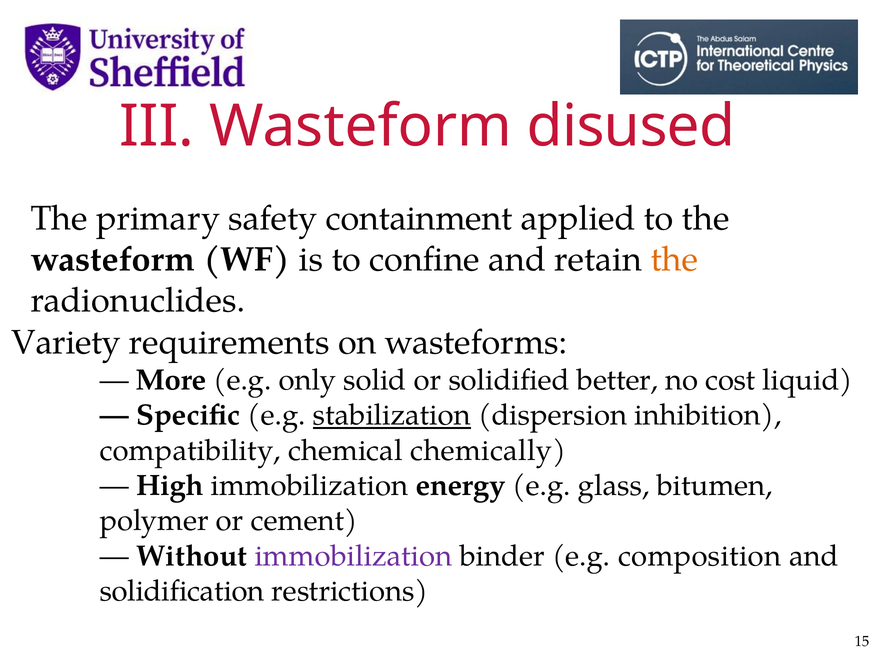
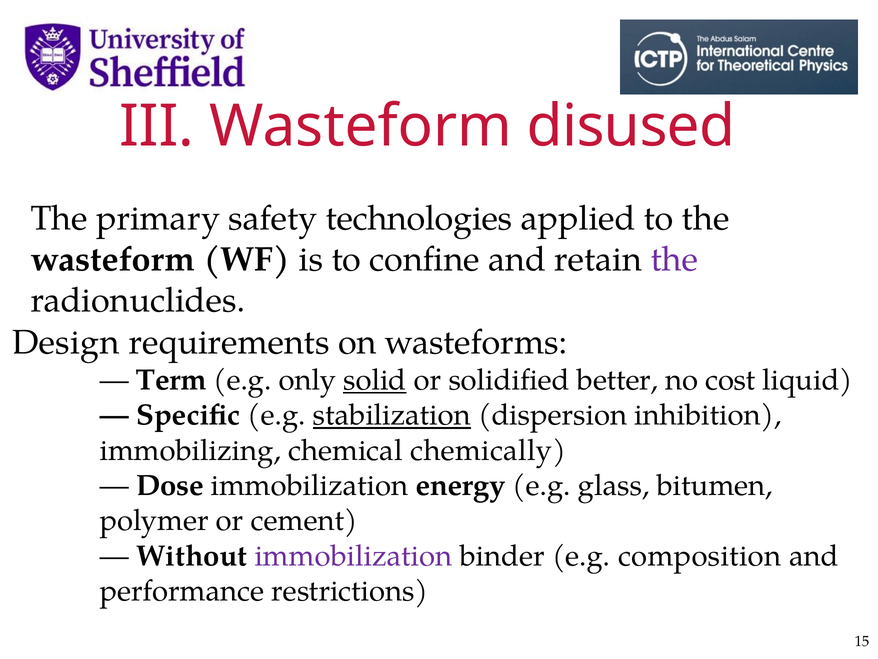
containment: containment -> technologies (419, 218)
the colour: orange -> purple (674, 259)
Variety: Variety -> Design (66, 342)
More: More -> Term (171, 380)
solid underline: none -> present (375, 380)
compatibility: compatibility -> immobilizing (190, 450)
High: High -> Dose (170, 485)
solidification: solidification -> performance (182, 591)
